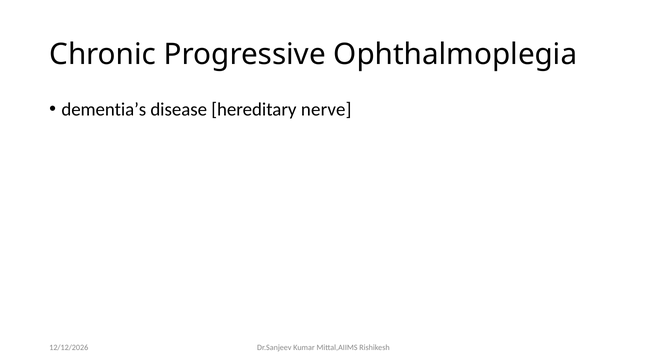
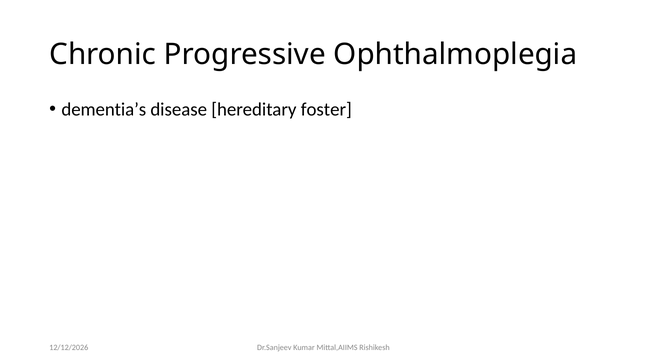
nerve: nerve -> foster (326, 109)
